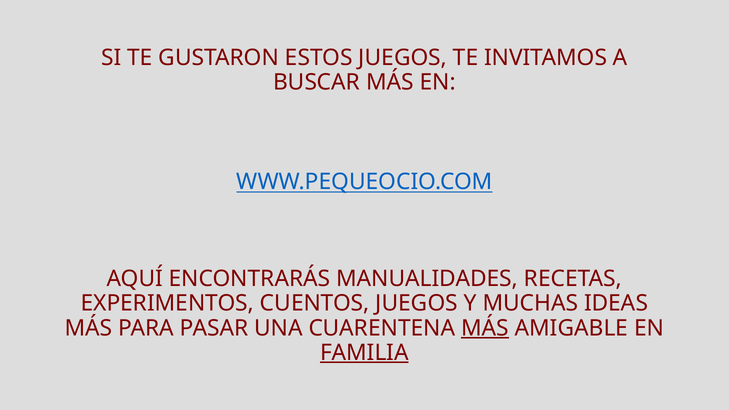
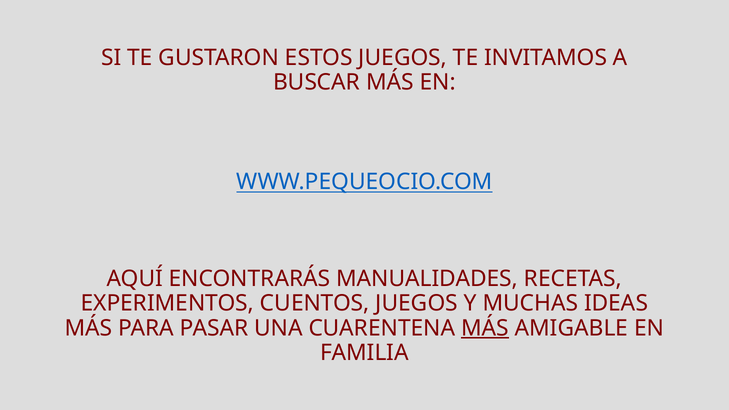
FAMILIA underline: present -> none (364, 353)
